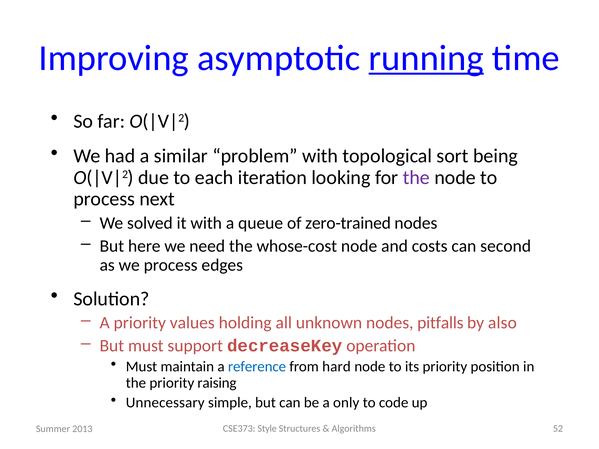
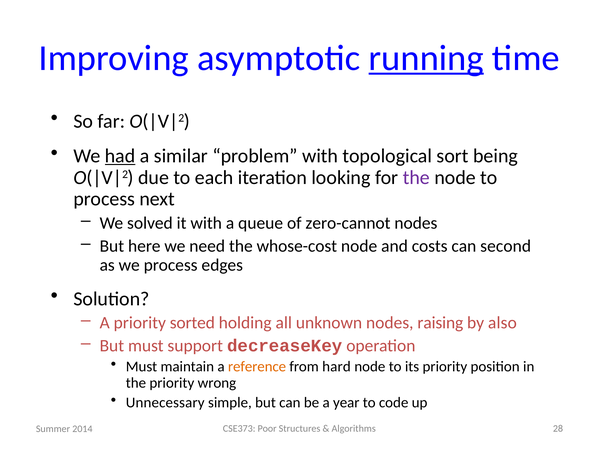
had underline: none -> present (120, 156)
zero-trained: zero-trained -> zero-cannot (348, 223)
values: values -> sorted (192, 323)
pitfalls: pitfalls -> raising (440, 323)
reference colour: blue -> orange (257, 367)
raising: raising -> wrong (217, 383)
only: only -> year (346, 403)
Style: Style -> Poor (267, 429)
52: 52 -> 28 (558, 429)
2013: 2013 -> 2014 (82, 429)
